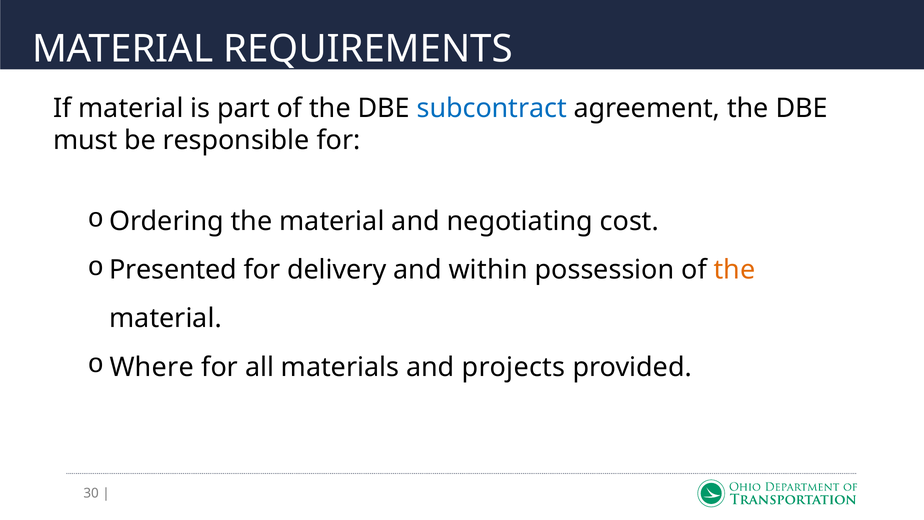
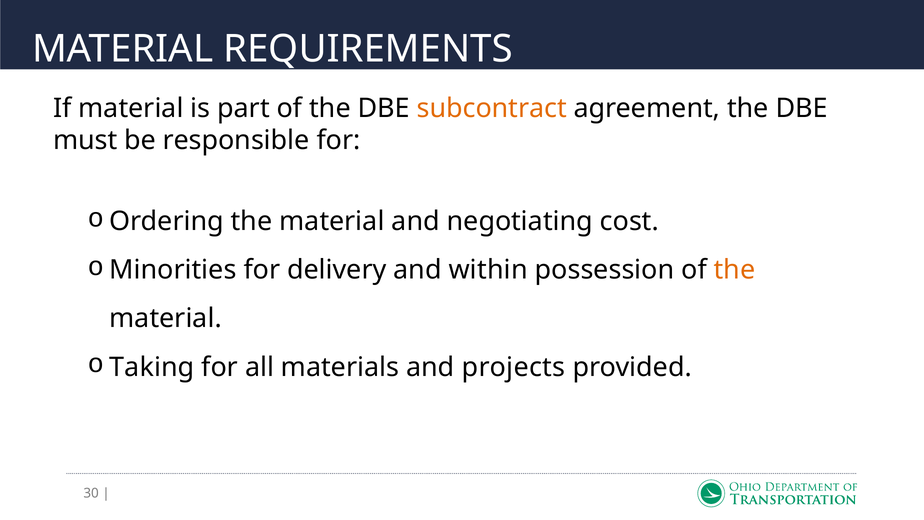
subcontract colour: blue -> orange (492, 108)
Presented: Presented -> Minorities (173, 270)
Where: Where -> Taking (152, 367)
